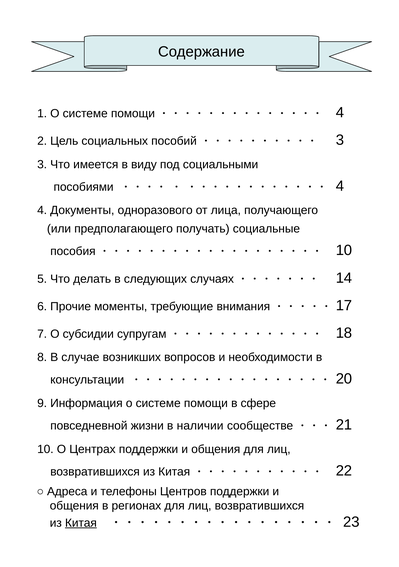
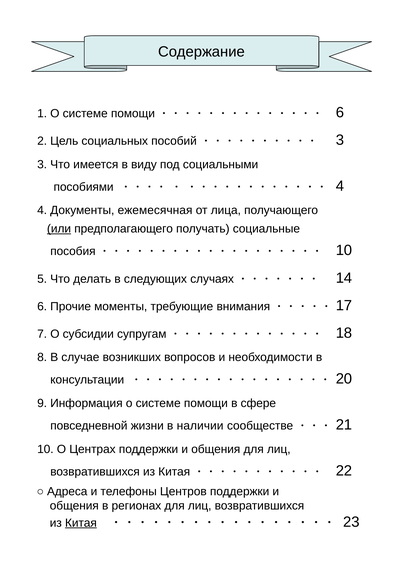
4: 4 -> 6 (340, 112)
одноразового: одноразового -> ежемесячная (155, 210)
или underline: none -> present (59, 229)
